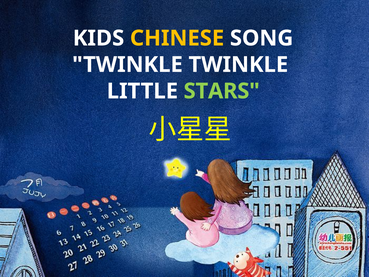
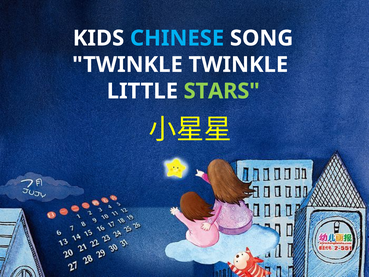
CHINESE colour: yellow -> light blue (177, 38)
